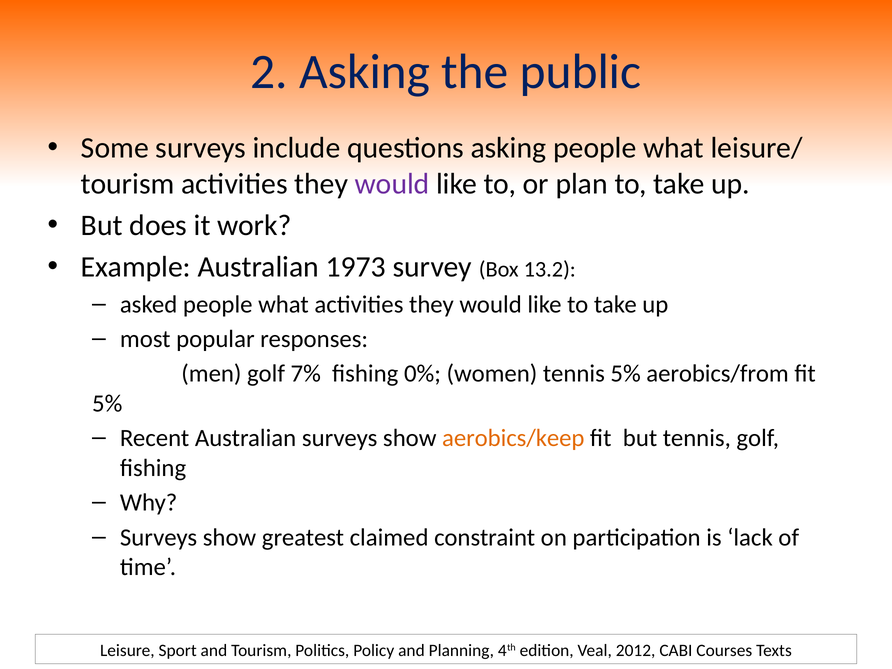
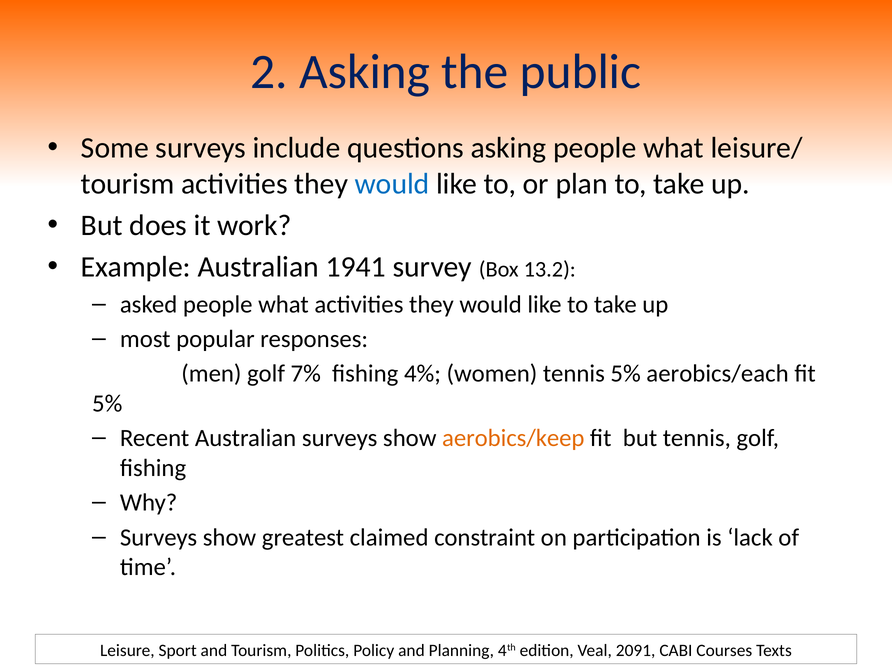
would colour: purple -> blue (392, 184)
1973: 1973 -> 1941 (356, 267)
0%: 0% -> 4% (422, 374)
aerobics/from: aerobics/from -> aerobics/each (718, 374)
2012: 2012 -> 2091 (636, 650)
